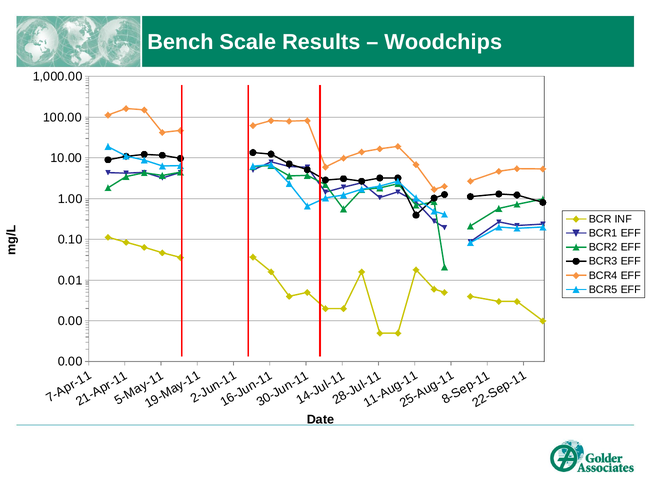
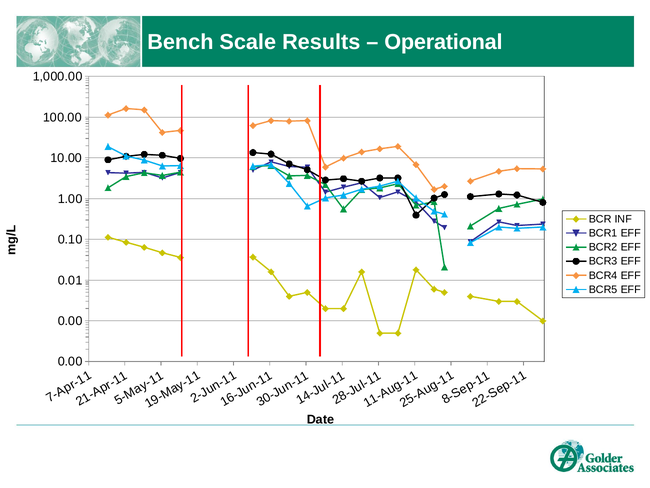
Woodchips: Woodchips -> Operational (443, 42)
